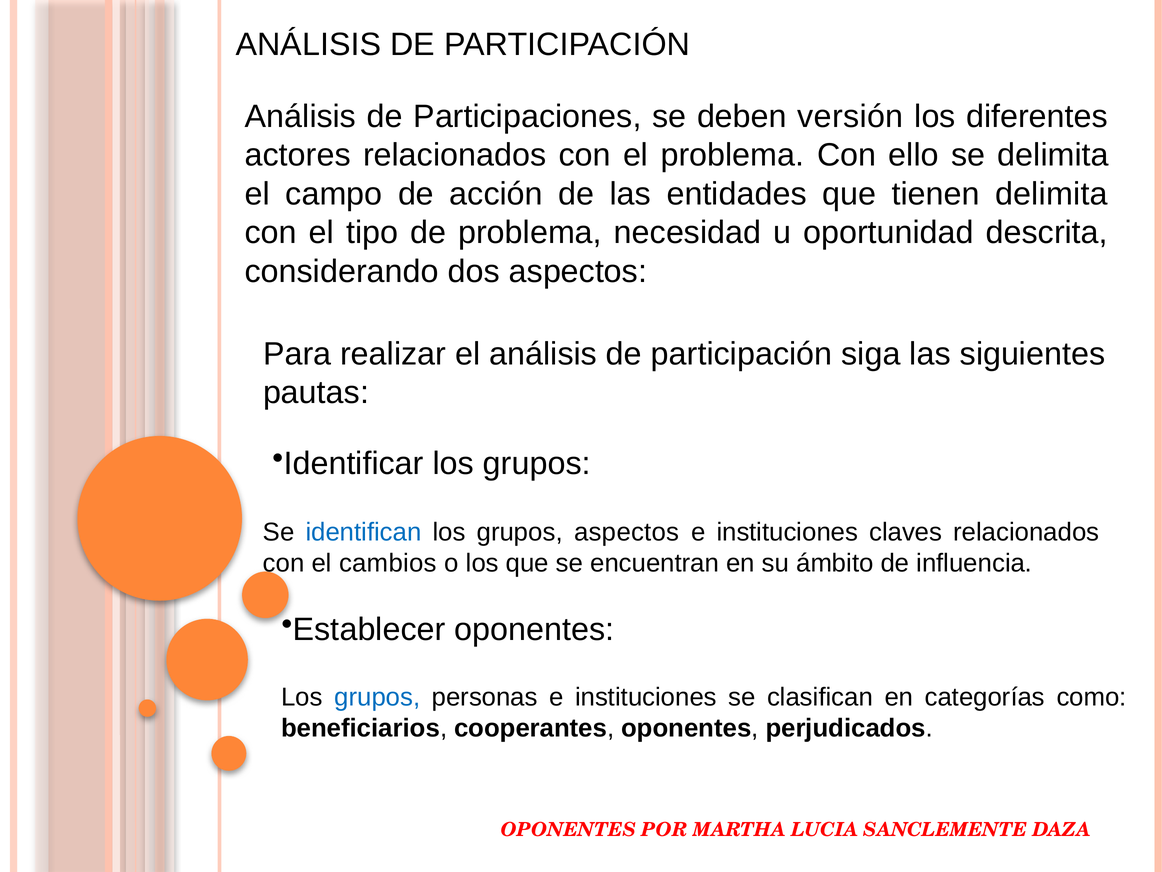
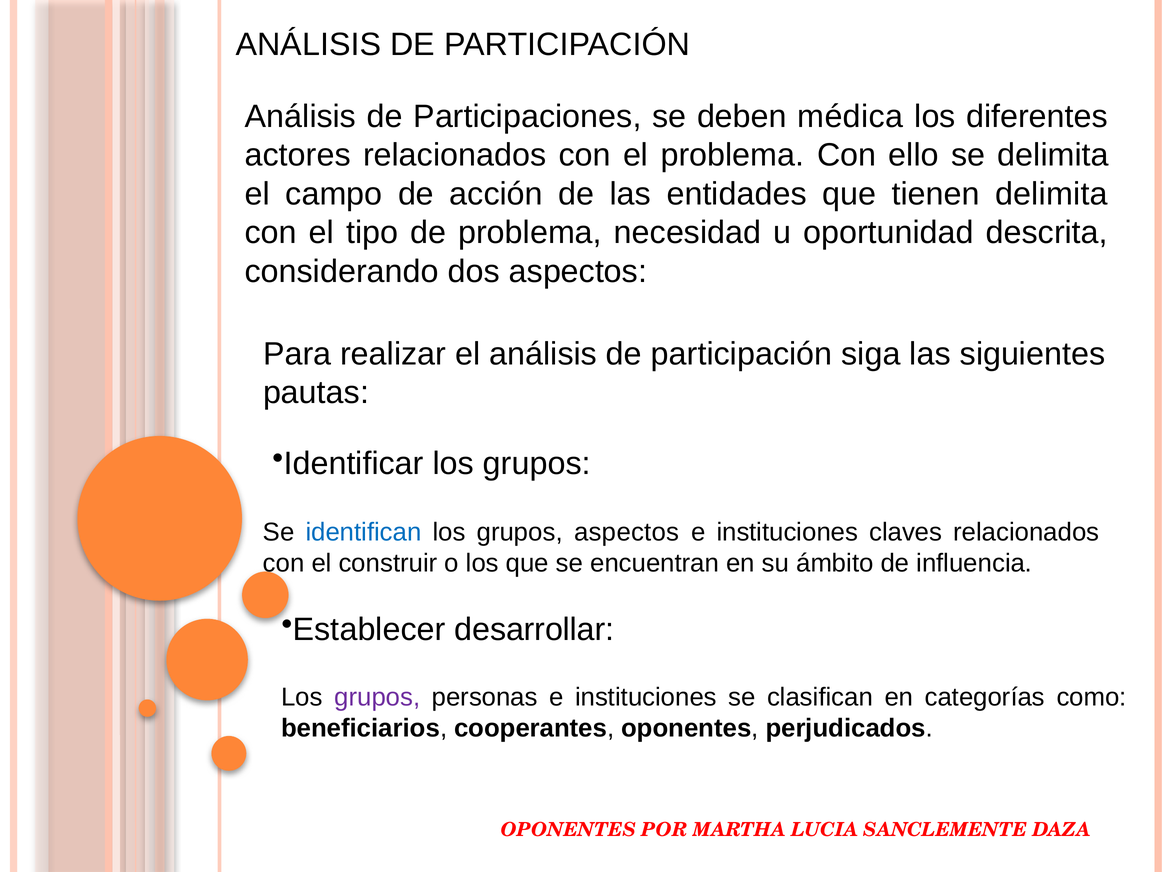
versión: versión -> médica (850, 116)
cambios: cambios -> construir (388, 563)
Establecer oponentes: oponentes -> desarrollar (534, 629)
grupos colour: blue -> purple (377, 697)
